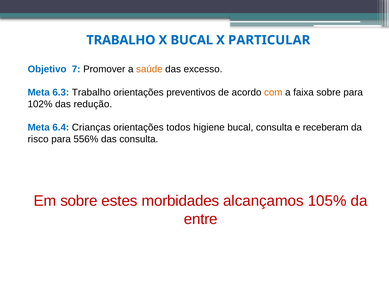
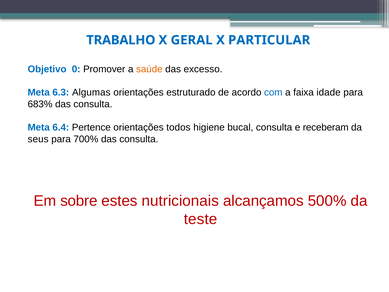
X BUCAL: BUCAL -> GERAL (192, 40)
7: 7 -> 0 (76, 69)
6.3 Trabalho: Trabalho -> Algumas (91, 92)
preventivos: preventivos -> estruturado (191, 92)
com colour: orange -> blue (273, 92)
faixa sobre: sobre -> idade (329, 92)
102%: 102% -> 683% (40, 104)
redução: redução -> consulta (93, 104)
Crianças: Crianças -> Pertence (91, 127)
risco: risco -> seus (38, 139)
556%: 556% -> 700% (86, 139)
morbidades: morbidades -> nutricionais (180, 201)
105%: 105% -> 500% (327, 201)
entre: entre -> teste (201, 219)
